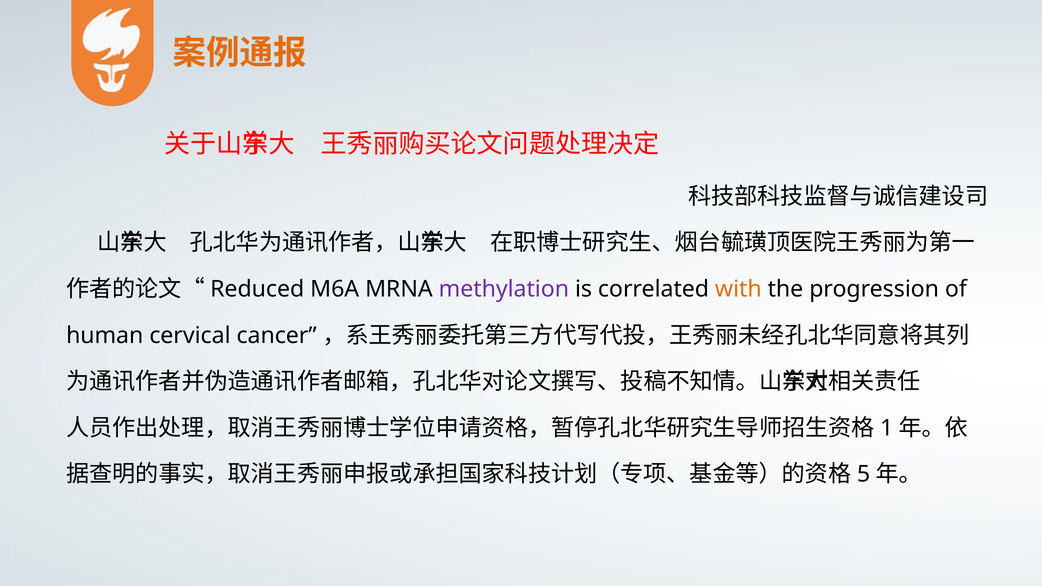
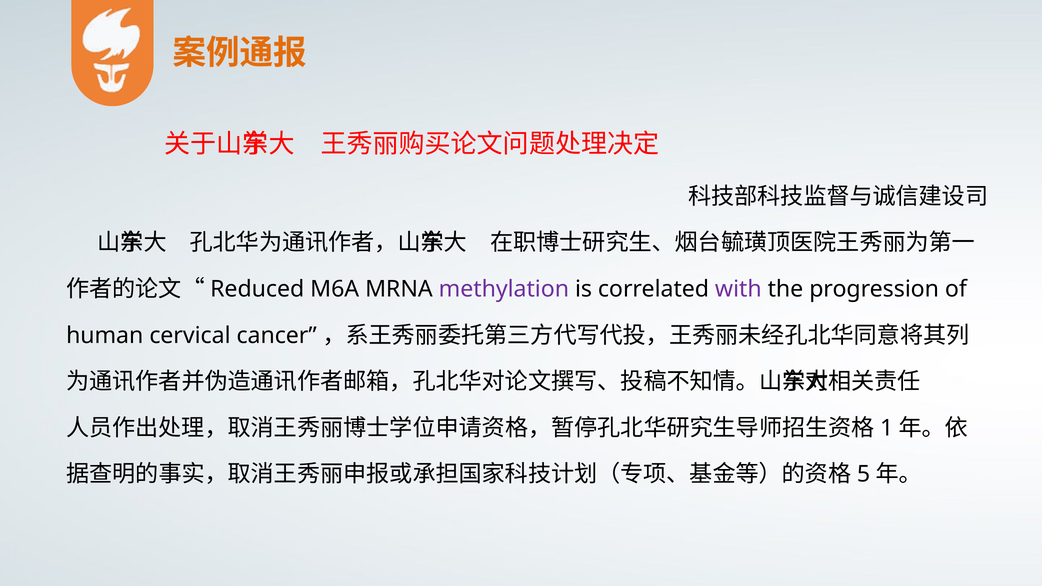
with colour: orange -> purple (738, 289)
